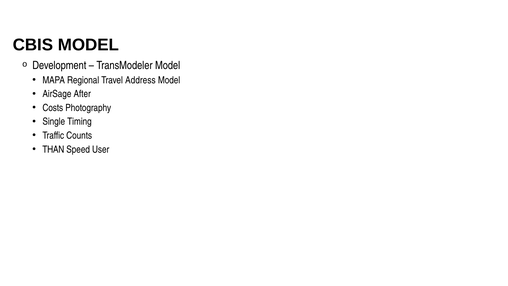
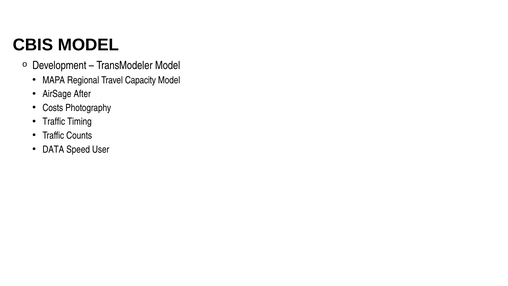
Address: Address -> Capacity (140, 80)
Single: Single -> Traffic (54, 122)
THAN: THAN -> DATA (53, 149)
